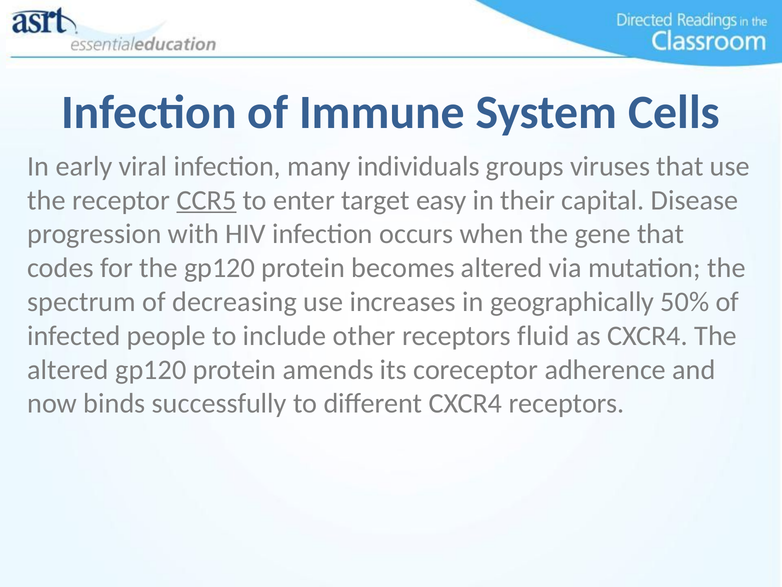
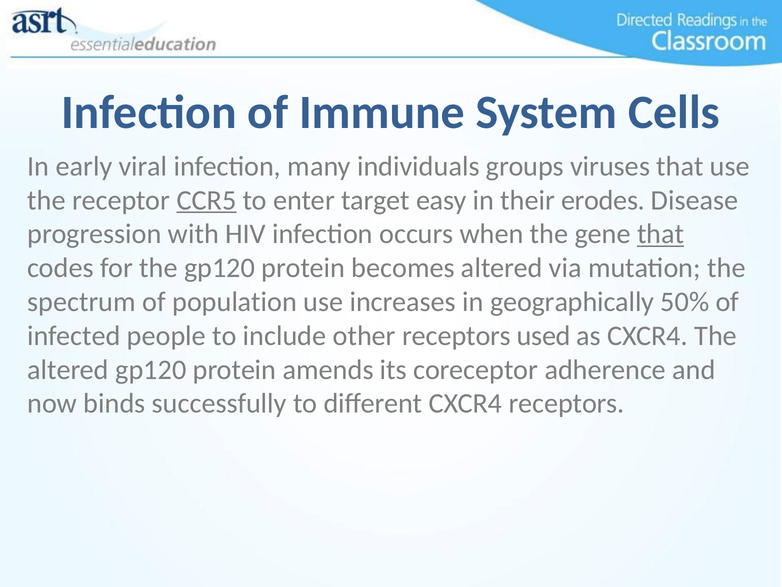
capital: capital -> erodes (603, 200)
that underline: none -> present (661, 234)
decreasing: decreasing -> population (235, 302)
fluid: fluid -> used (544, 336)
